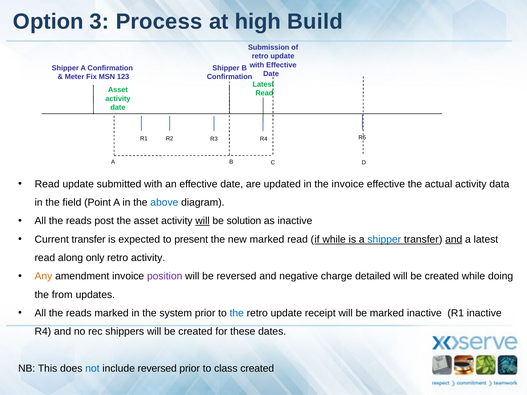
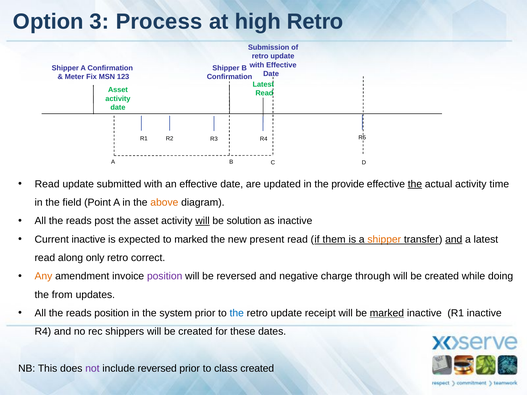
high Build: Build -> Retro (315, 22)
the invoice: invoice -> provide (348, 184)
the underline: none -> present (415, 184)
data: data -> time (499, 184)
above colour: blue -> orange (164, 203)
Current transfer: transfer -> inactive (89, 240)
to present: present -> marked (191, 240)
new marked: marked -> present (267, 240)
if while: while -> them (334, 240)
shipper colour: blue -> orange (384, 240)
retro activity: activity -> correct (148, 258)
detailed: detailed -> through (373, 276)
reads marked: marked -> position (112, 313)
marked underline: none -> present (387, 313)
not colour: blue -> purple (92, 369)
